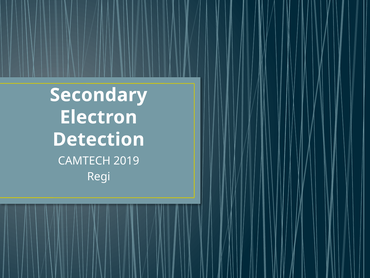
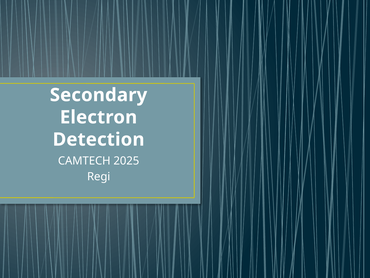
2019: 2019 -> 2025 (126, 161)
